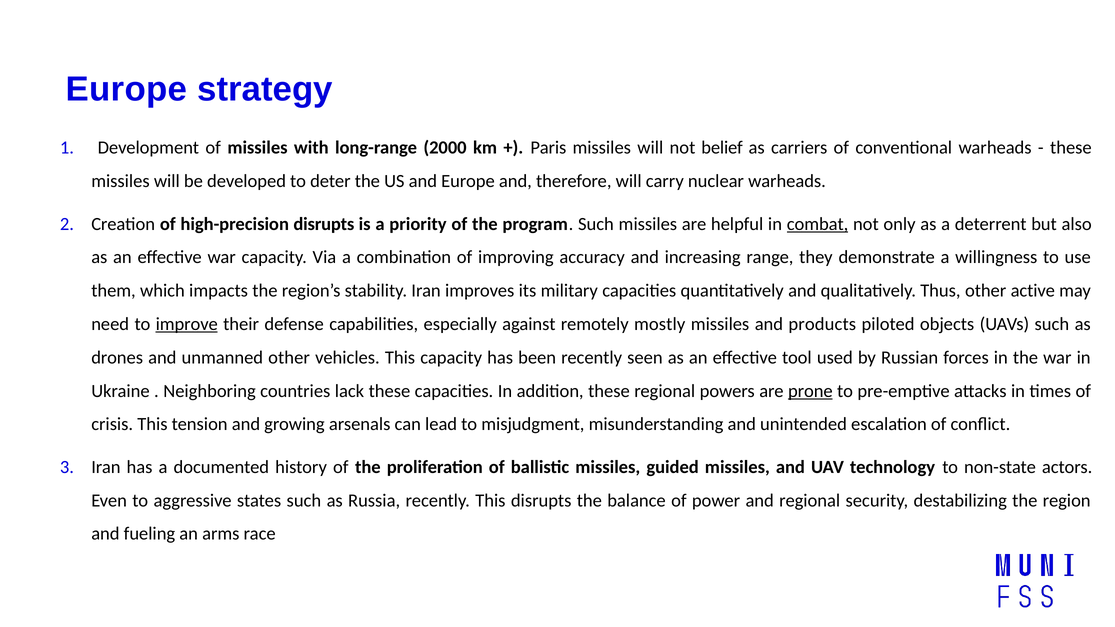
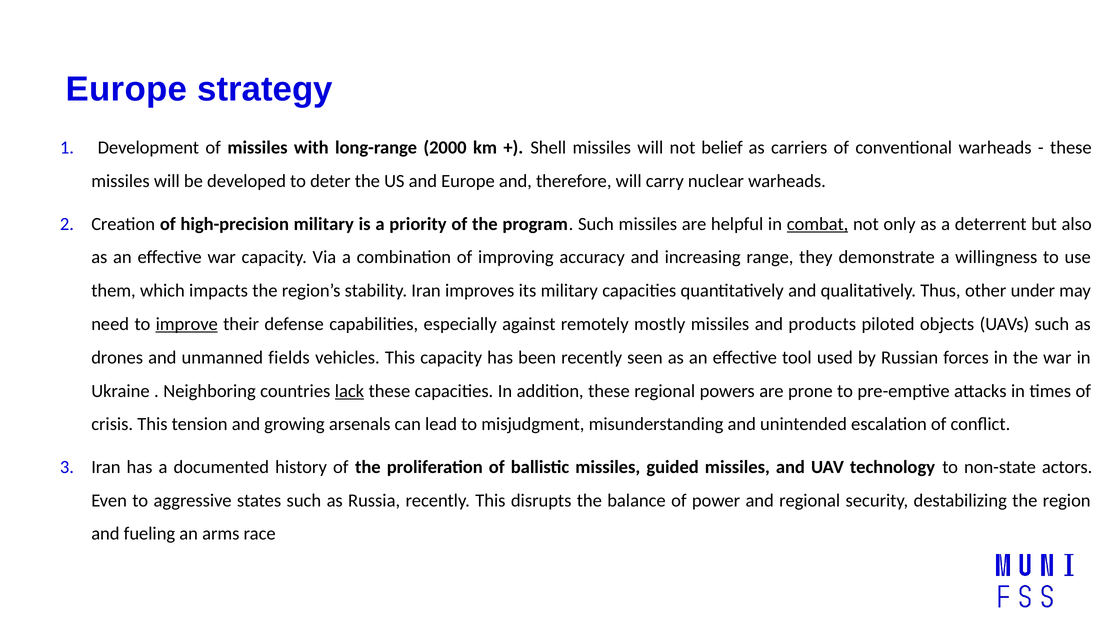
Paris: Paris -> Shell (548, 148)
high-precision disrupts: disrupts -> military (324, 224)
active: active -> under (1033, 291)
unmanned other: other -> fields (289, 358)
lack underline: none -> present (349, 391)
prone underline: present -> none (810, 391)
